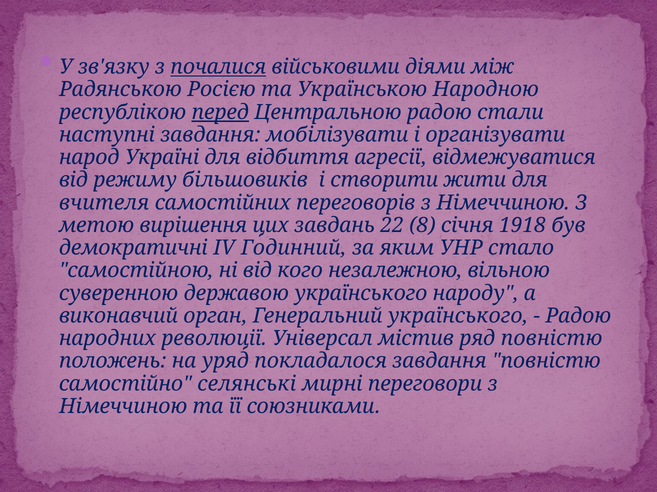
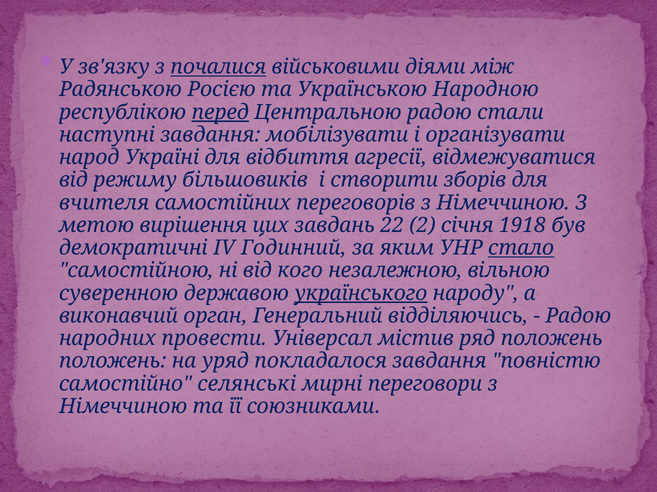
жити: жити -> зборів (475, 180)
8: 8 -> 2 (422, 226)
стало underline: none -> present (521, 248)
українського underline: none -> present (361, 294)
Генеральний українського: українського -> відділяючись (458, 316)
революції: революції -> провести (214, 339)
ряд повністю: повністю -> положень (552, 339)
